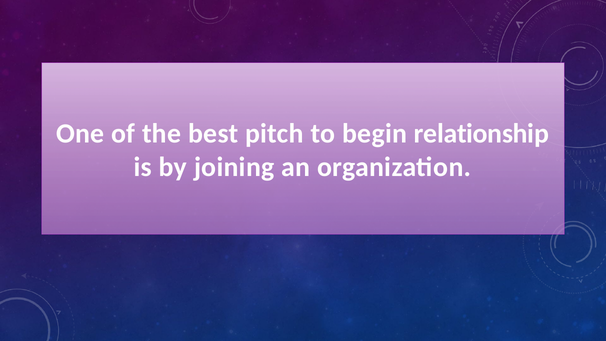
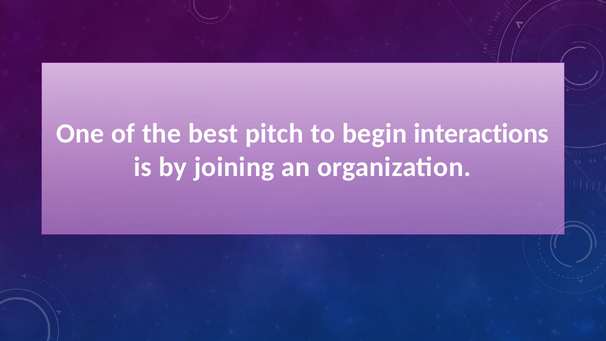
relationship: relationship -> interactions (481, 134)
